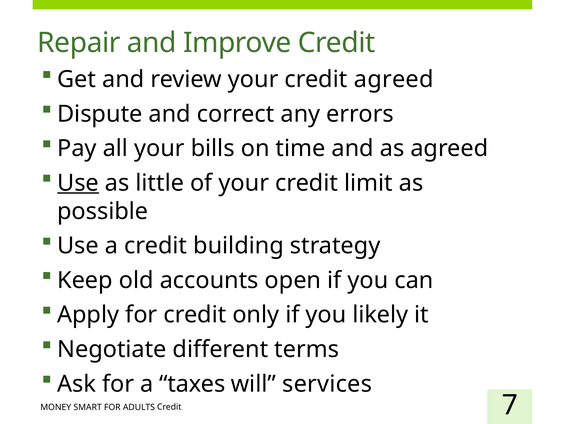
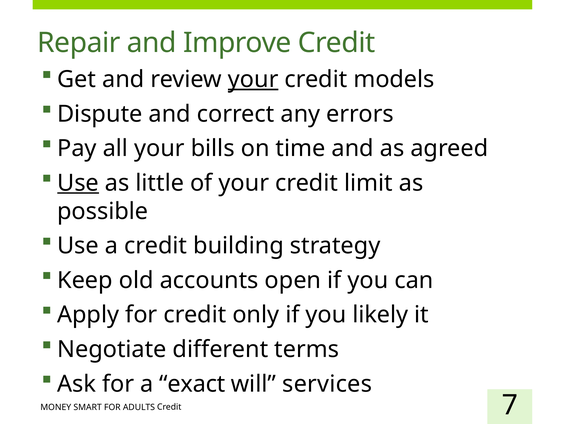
your underline: none -> present (253, 79)
credit agreed: agreed -> models (394, 79)
taxes: taxes -> exact (192, 384)
